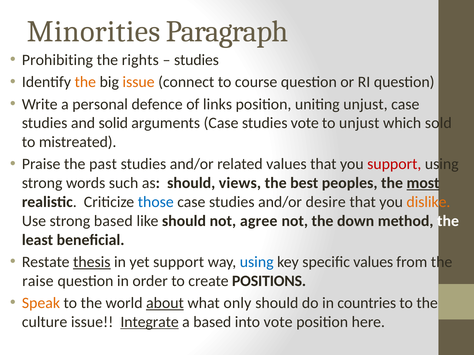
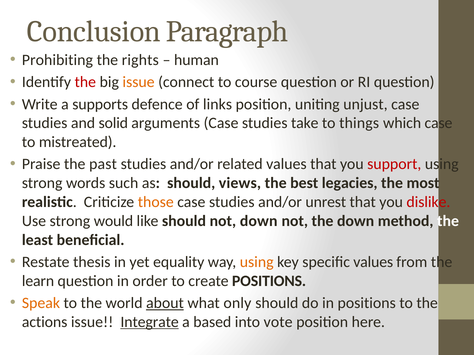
Minorities: Minorities -> Conclusion (94, 32)
studies: studies -> human (196, 60)
the colour: orange -> red (85, 82)
personal: personal -> supports (100, 104)
studies vote: vote -> take (305, 123)
to unjust: unjust -> things (359, 123)
which sold: sold -> case (438, 123)
peoples: peoples -> legacies (350, 183)
most underline: present -> none (423, 183)
those colour: blue -> orange (156, 202)
desire: desire -> unrest (326, 202)
dislike colour: orange -> red (428, 202)
strong based: based -> would (113, 221)
not agree: agree -> down (259, 221)
thesis underline: present -> none (92, 262)
yet support: support -> equality (179, 262)
using colour: blue -> orange (257, 262)
raise: raise -> learn (38, 281)
in countries: countries -> positions (367, 303)
culture: culture -> actions (45, 322)
